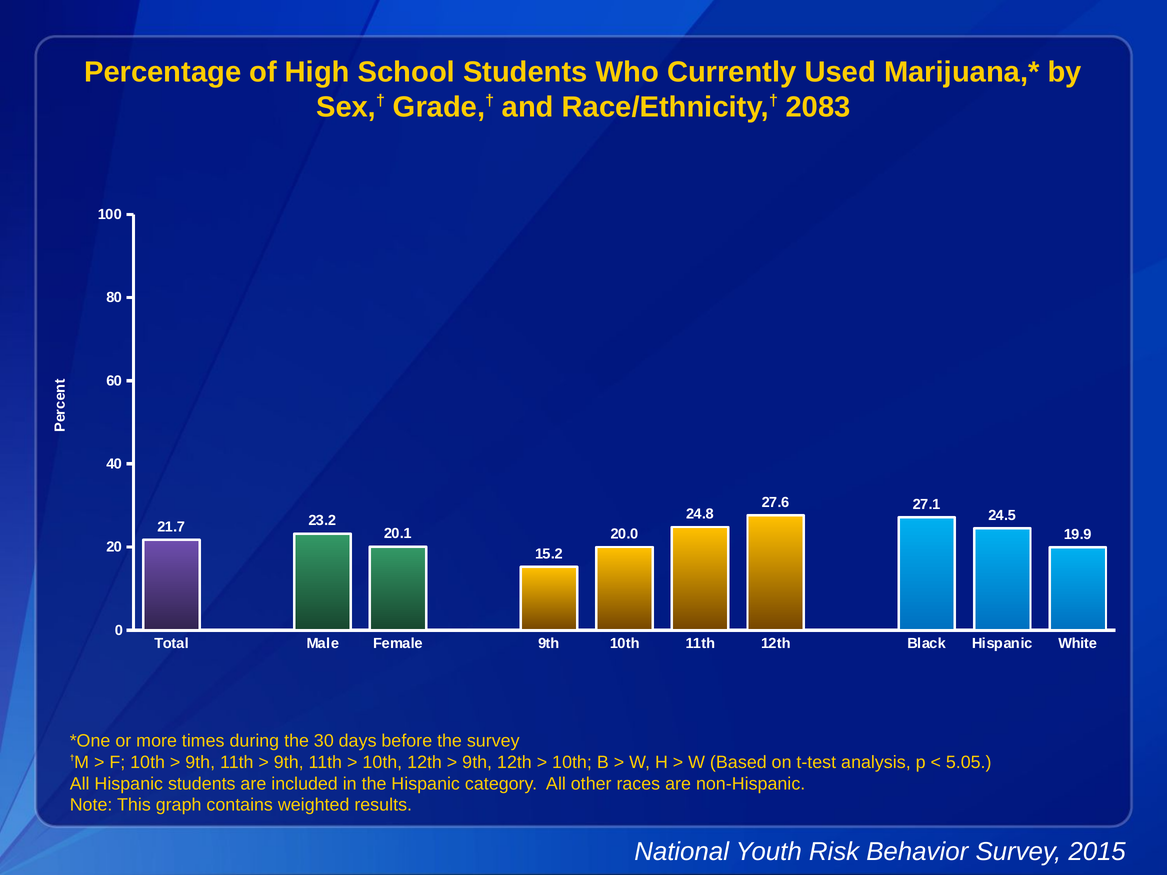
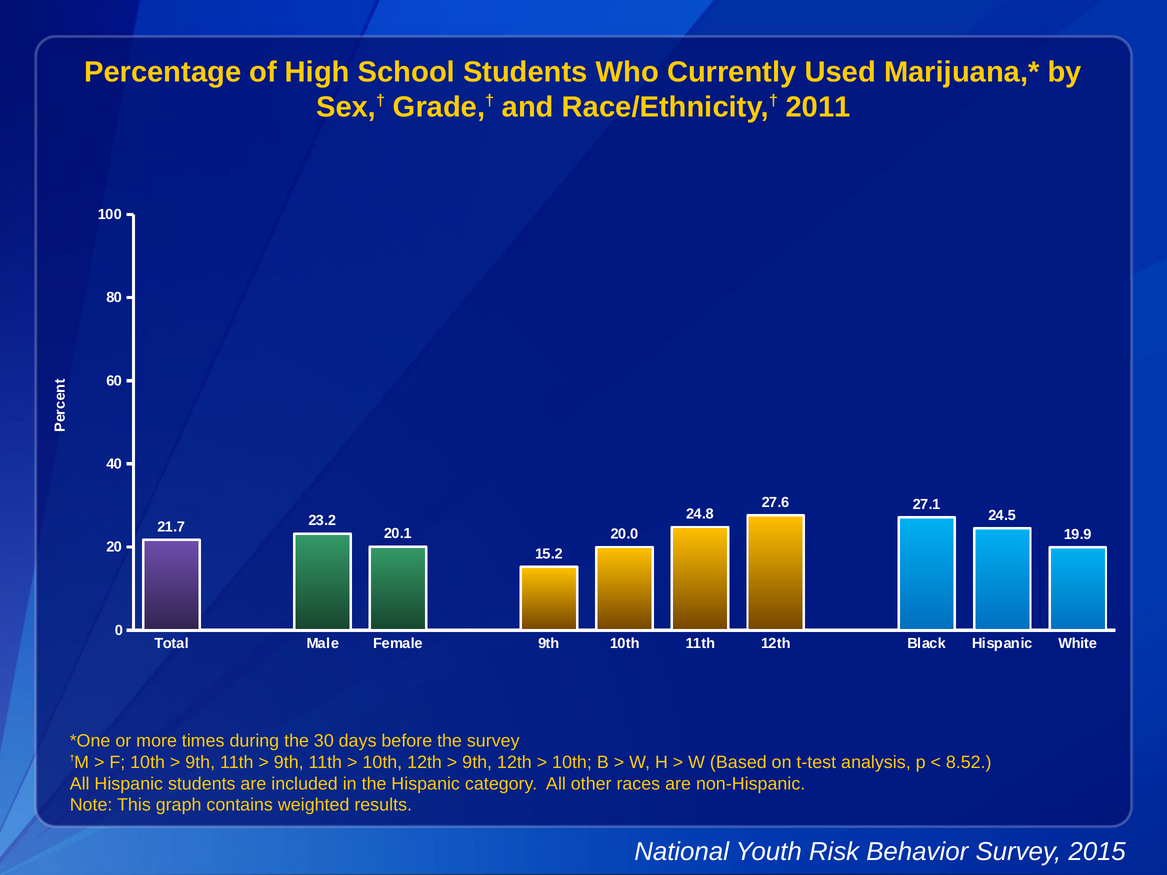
2083: 2083 -> 2011 (818, 107)
5.05: 5.05 -> 8.52 (969, 762)
